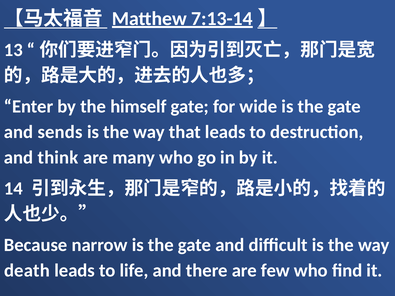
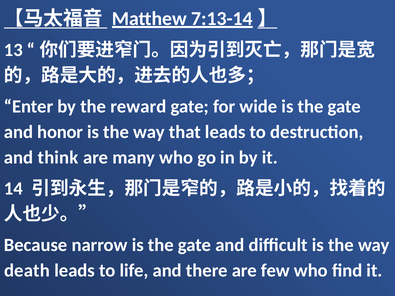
himself: himself -> reward (138, 107)
sends: sends -> honor (60, 132)
